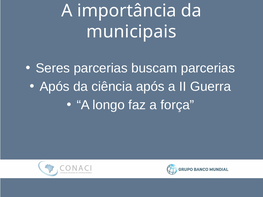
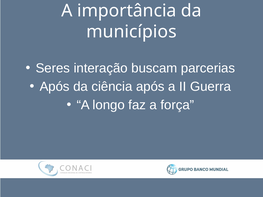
municipais: municipais -> municípios (131, 32)
Seres parcerias: parcerias -> interação (101, 68)
